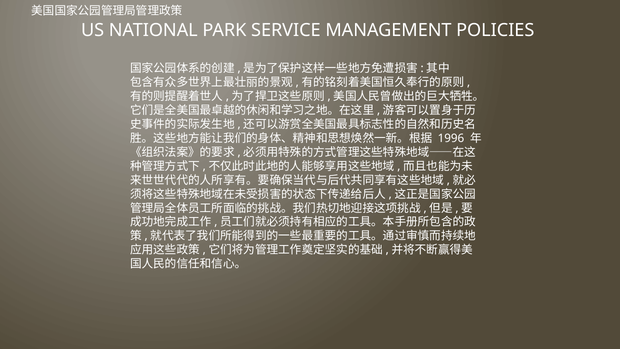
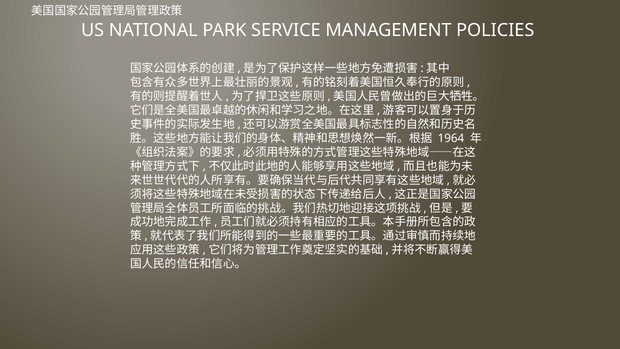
1996: 1996 -> 1964 (451, 138)
